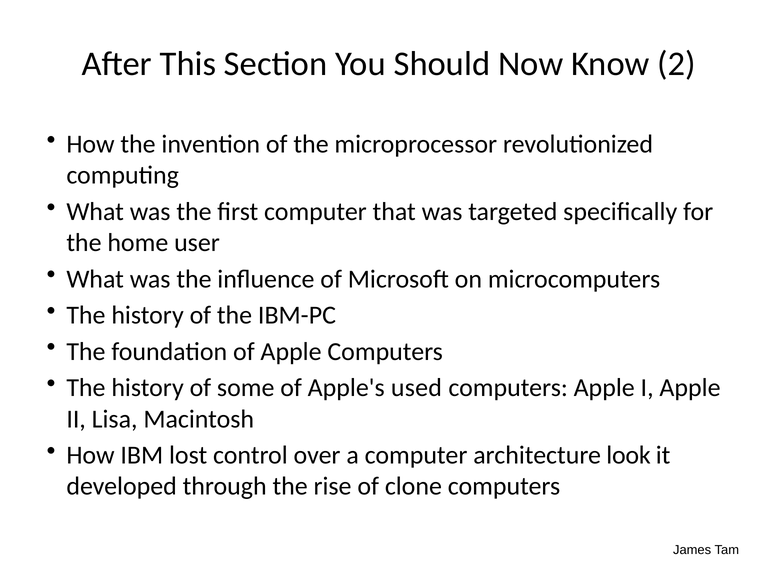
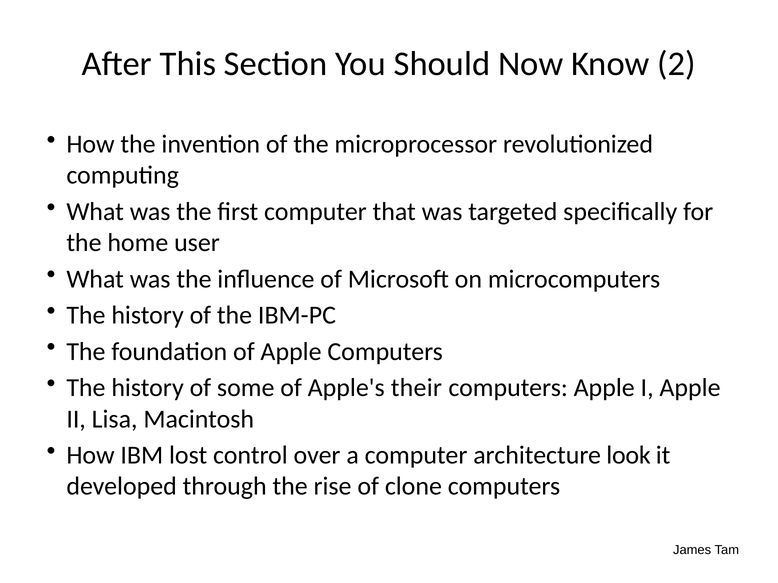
used: used -> their (416, 388)
